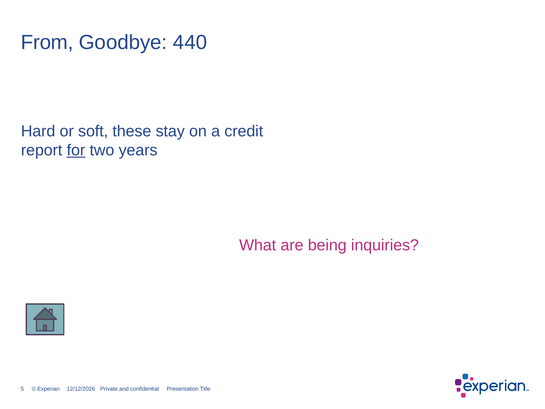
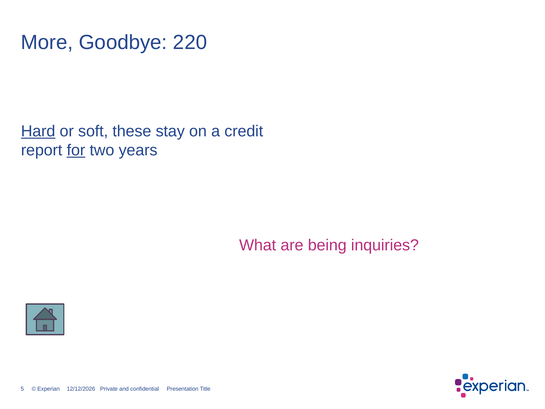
From: From -> More (47, 42)
440: 440 -> 220 (190, 42)
Hard underline: none -> present (38, 131)
